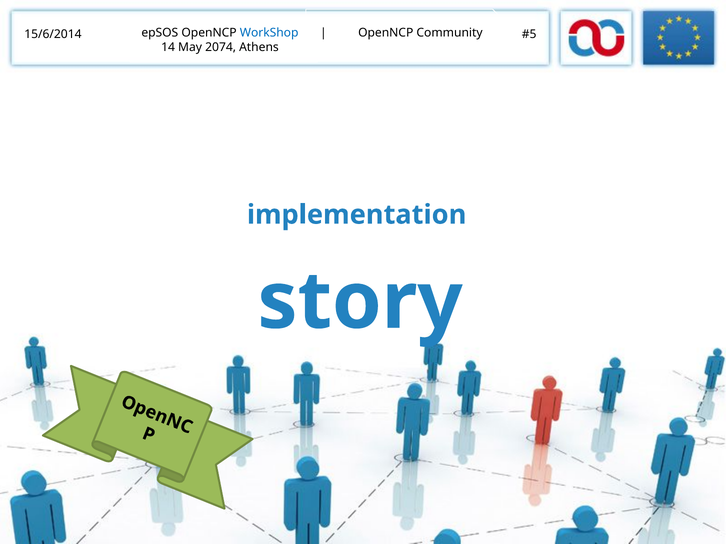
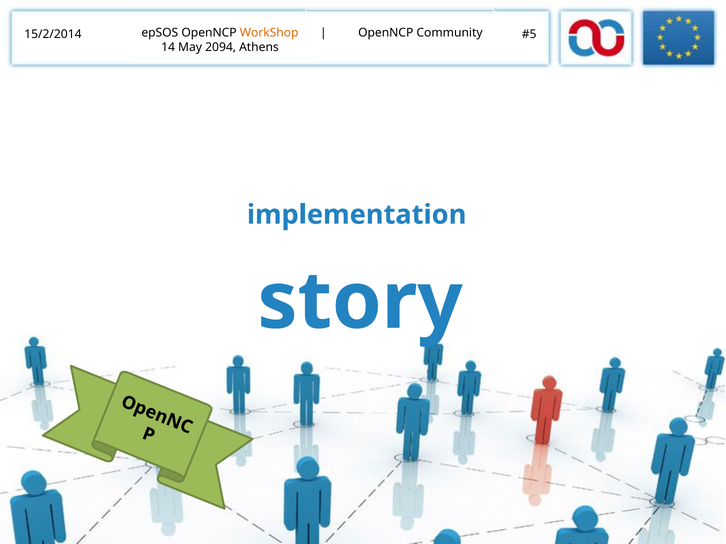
15/6/2014: 15/6/2014 -> 15/2/2014 (53, 34)
WorkShop colour: blue -> orange (269, 33)
2074: 2074 -> 2094 (221, 47)
